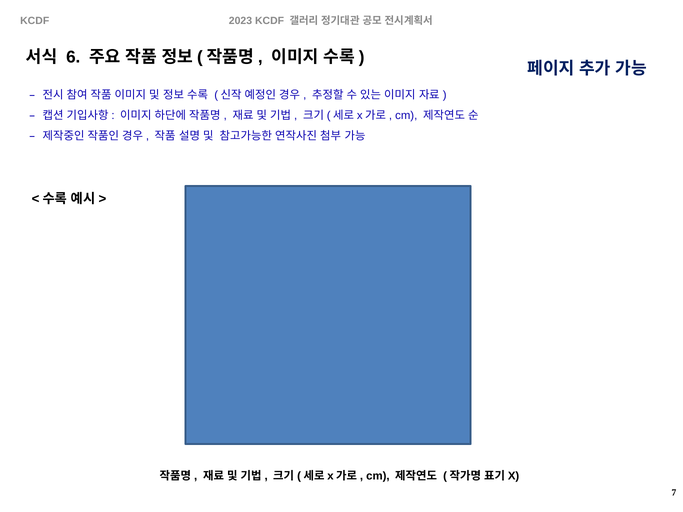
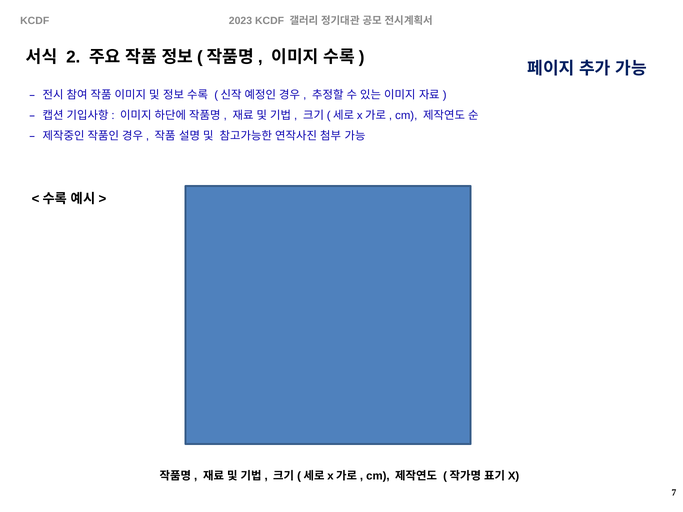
6: 6 -> 2 (73, 57)
